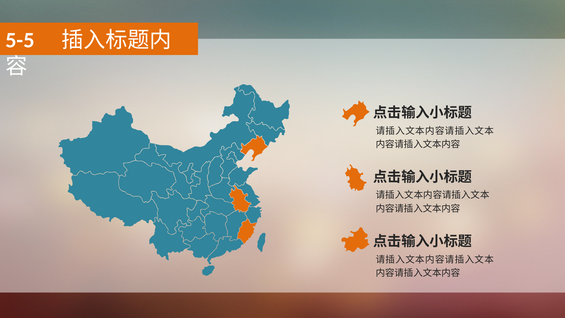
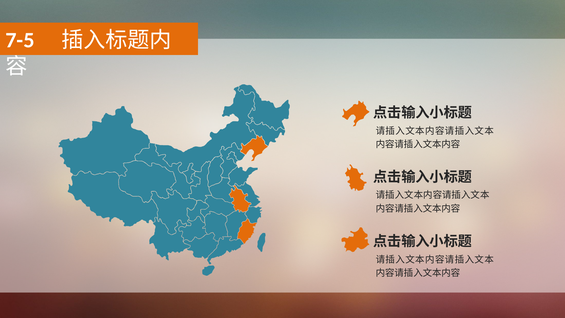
5-5: 5-5 -> 7-5 (20, 40)
